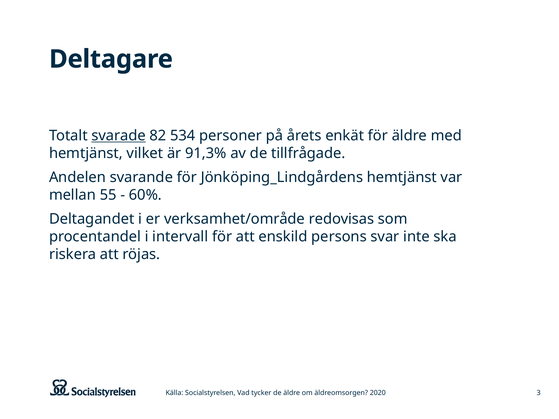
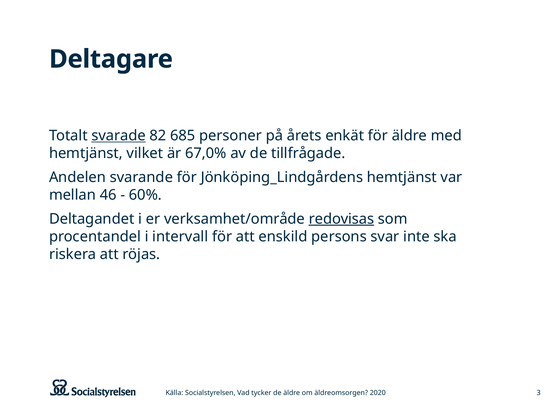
534: 534 -> 685 (183, 136)
91,3%: 91,3% -> 67,0% (206, 153)
55: 55 -> 46 (108, 195)
redovisas underline: none -> present (341, 219)
